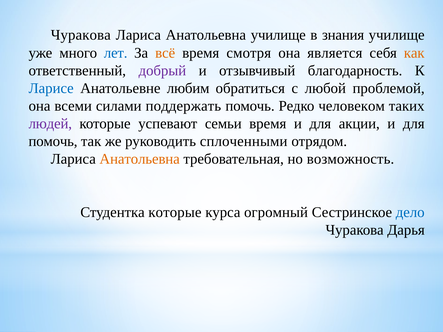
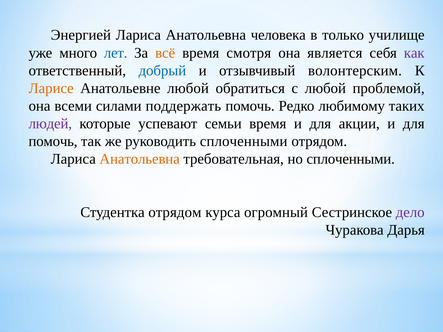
Чуракова: Чуракова -> Энергией (81, 35)
Анатольевна училище: училище -> человека (278, 35)
знания: знания -> только (343, 35)
как colour: orange -> purple (414, 53)
добрый colour: purple -> blue (162, 71)
благодарность: благодарность -> волонтерским (355, 71)
Ларисе colour: blue -> orange (51, 88)
Анатольевне любим: любим -> любой (188, 88)
человеком: человеком -> любимому (352, 106)
но возможность: возможность -> сплоченными (351, 159)
Студентка которые: которые -> отрядом (175, 212)
дело colour: blue -> purple (410, 212)
